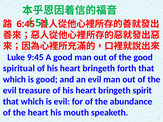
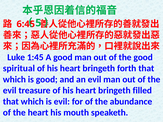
9:45: 9:45 -> 1:45 (35, 57)
spirit: spirit -> filled (142, 91)
